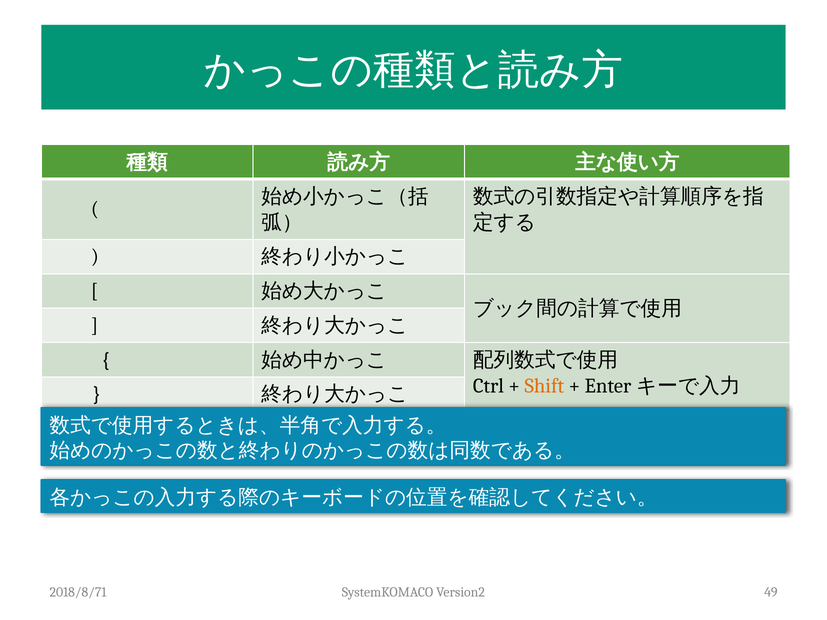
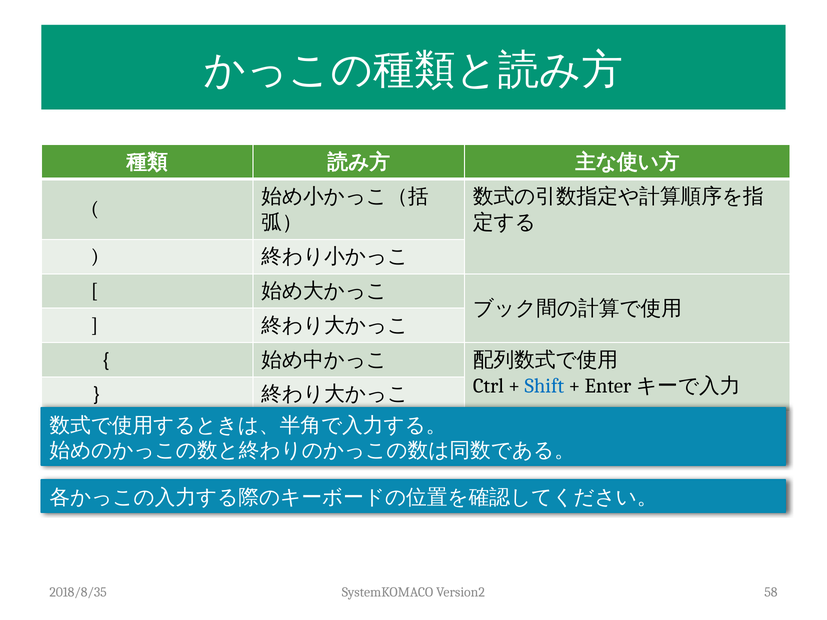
Shift colour: orange -> blue (544, 386)
2018/8/71: 2018/8/71 -> 2018/8/35 (78, 592)
49: 49 -> 58 (771, 592)
